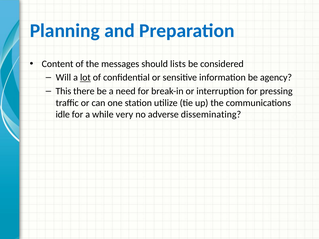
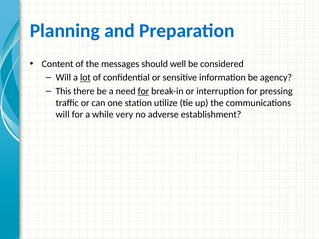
lists: lists -> well (178, 64)
for underline: none -> present (143, 91)
idle: idle -> will (63, 115)
disseminating: disseminating -> establishment (211, 115)
